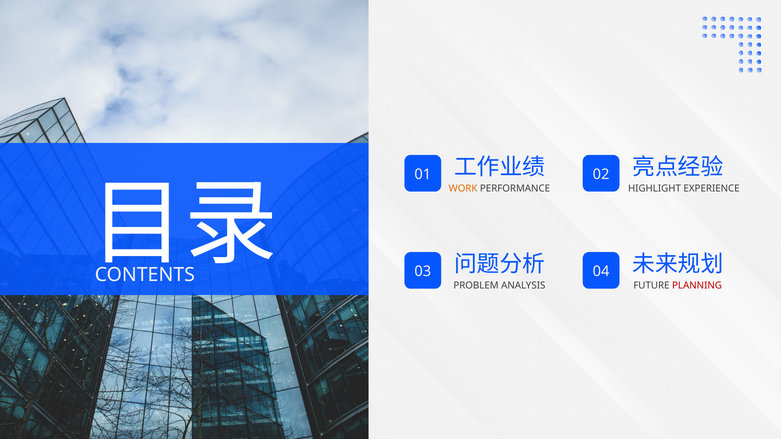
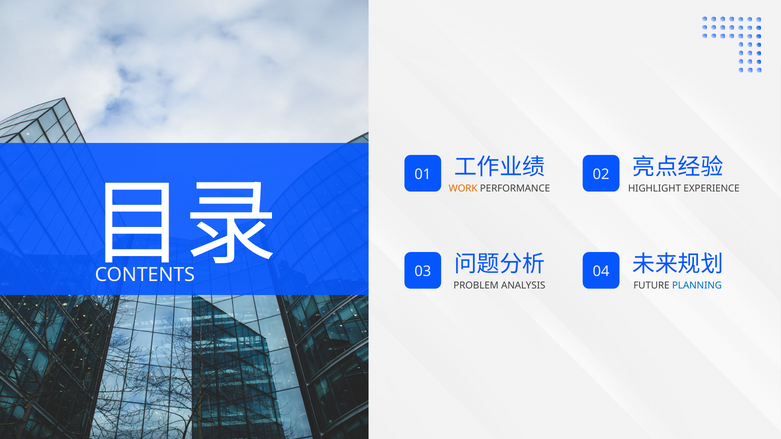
PLANNING colour: red -> blue (697, 286)
